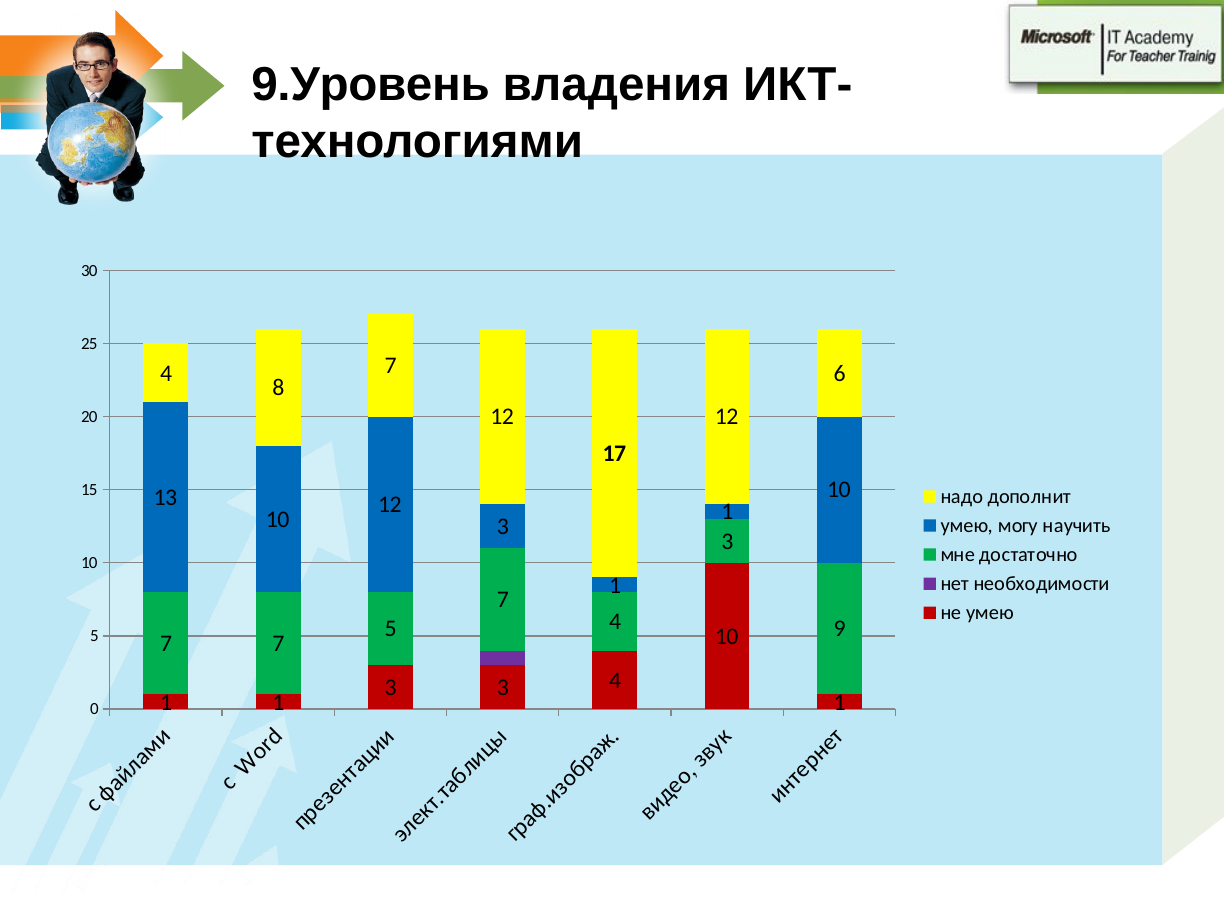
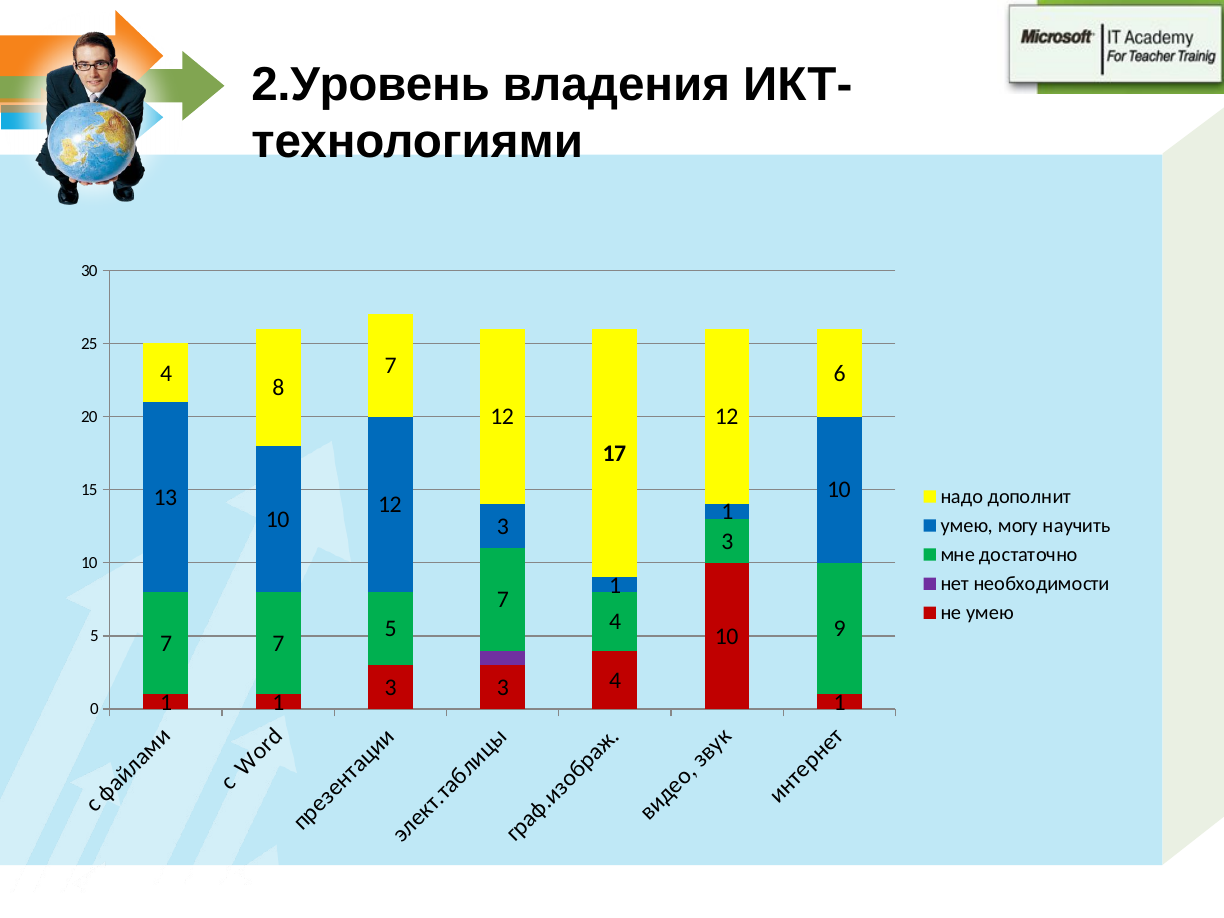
9.Уровень: 9.Уровень -> 2.Уровень (371, 85)
